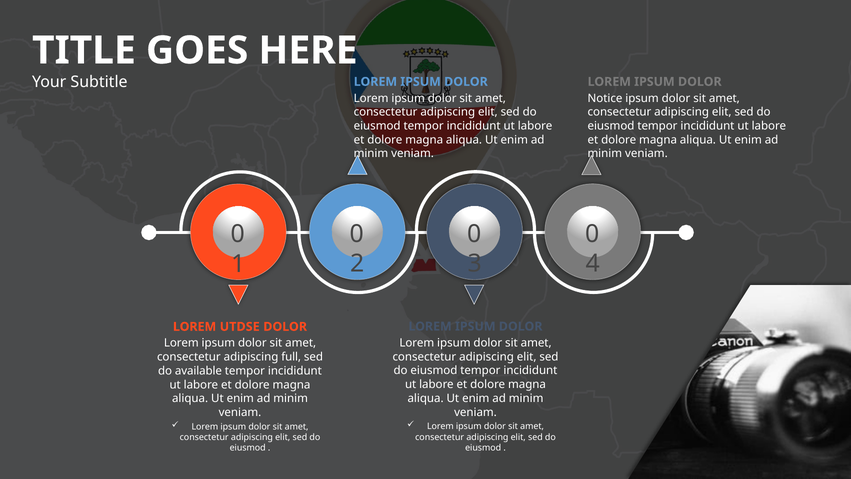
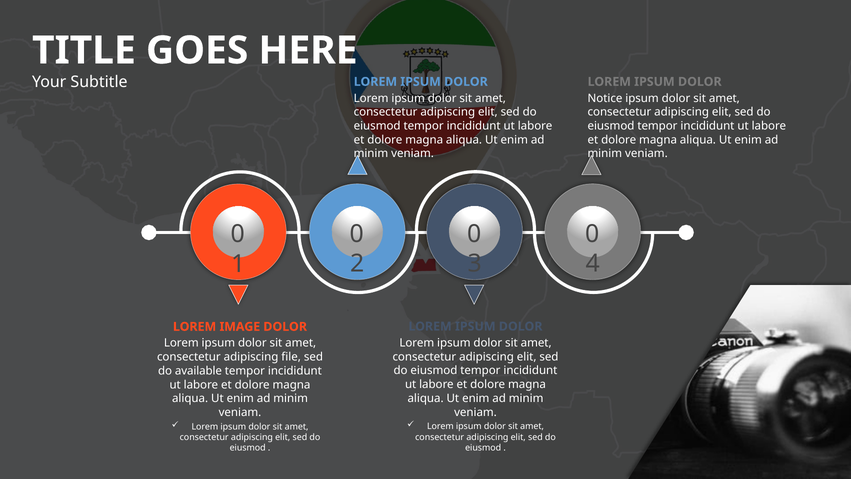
UTDSE: UTDSE -> IMAGE (240, 327)
full: full -> file (291, 357)
